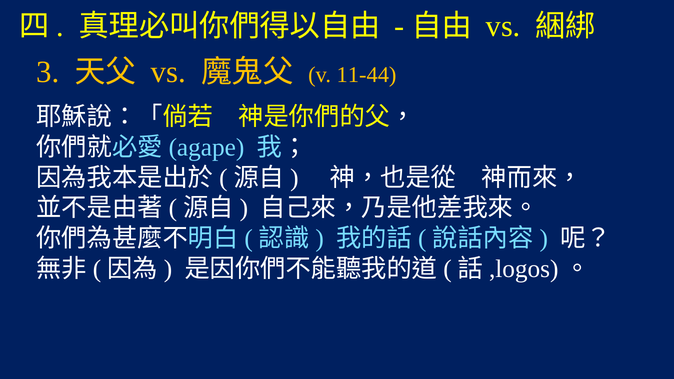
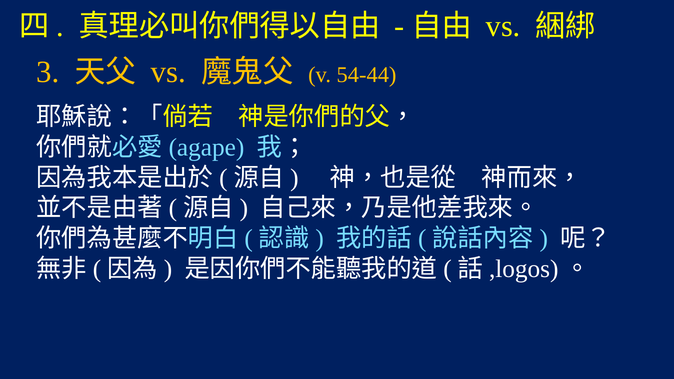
11-44: 11-44 -> 54-44 (367, 75)
